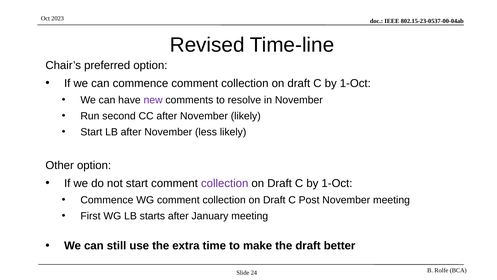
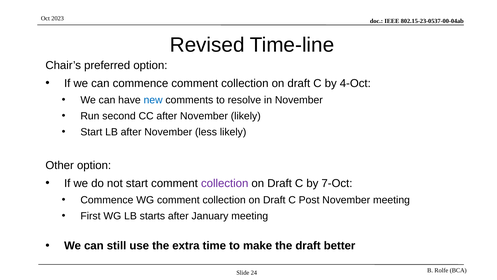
1-Oct: 1-Oct -> 4-Oct (355, 83)
new colour: purple -> blue (153, 100)
1-Oct: 1-Oct -> 7-Oct (337, 183)
